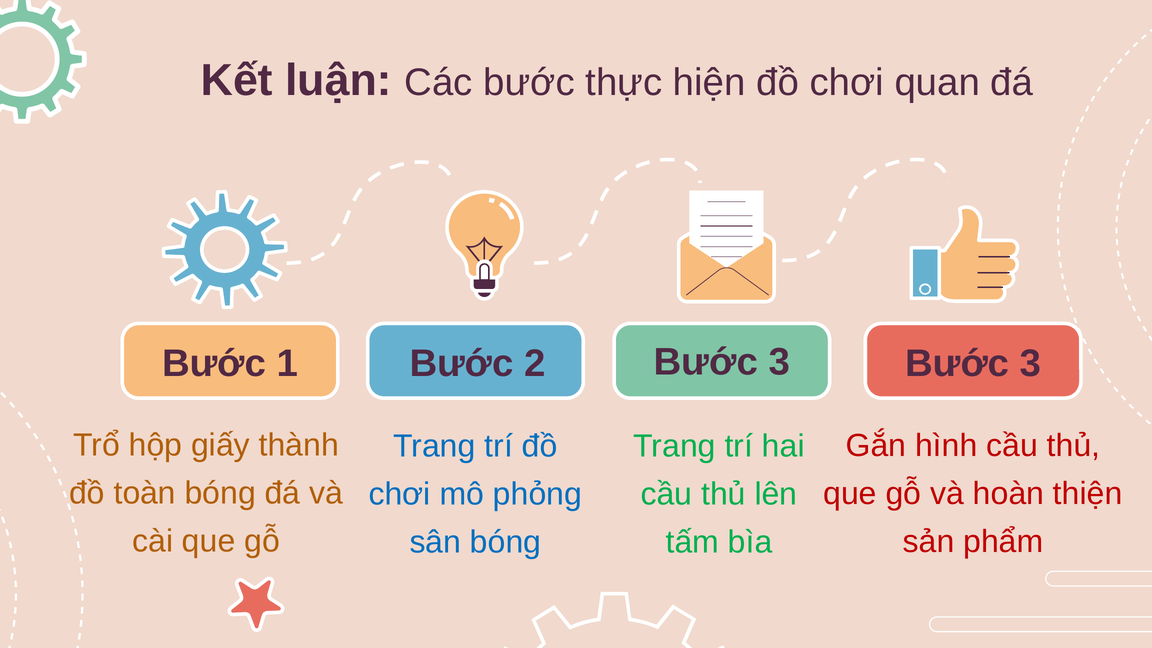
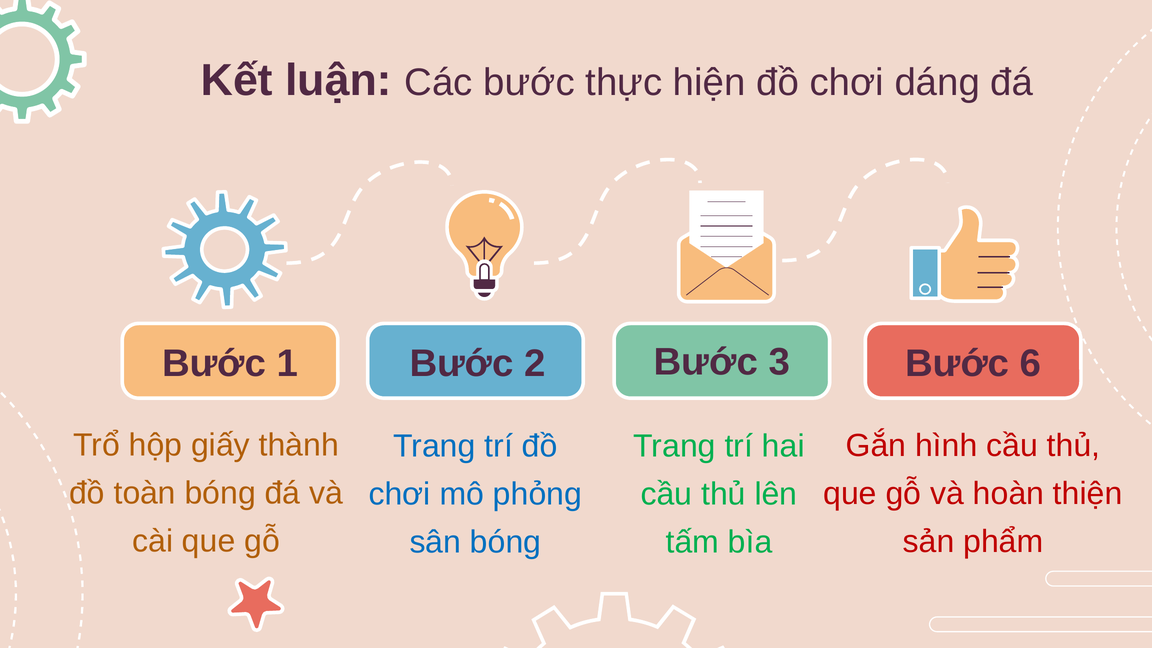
quan: quan -> dáng (937, 82)
2 Bước 3: 3 -> 6 (1031, 363)
